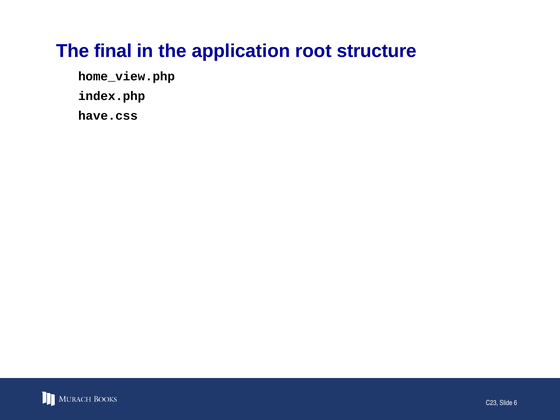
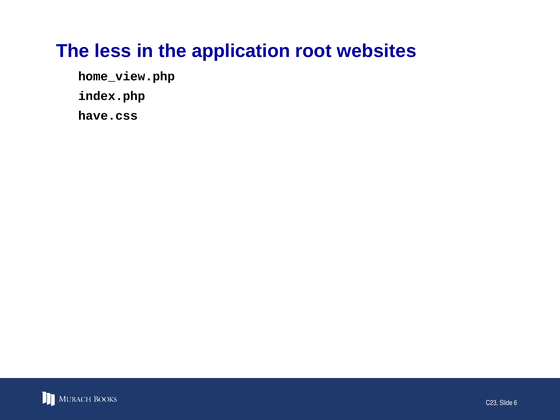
final: final -> less (113, 51)
structure: structure -> websites (377, 51)
